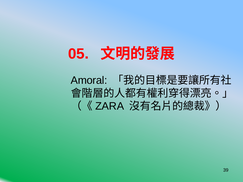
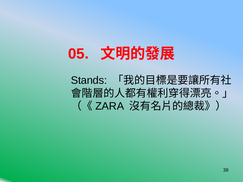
Amoral: Amoral -> Stands (89, 80)
